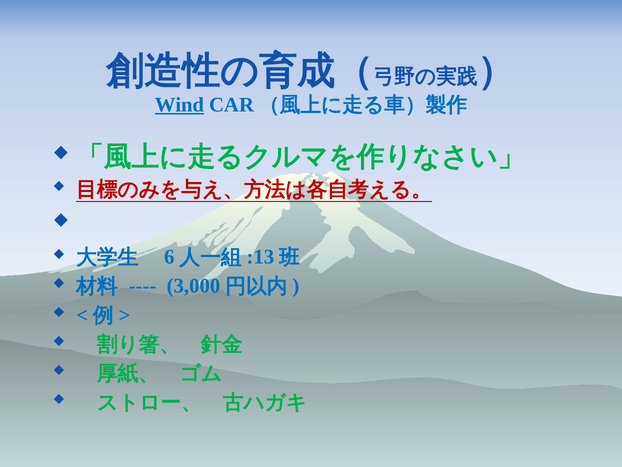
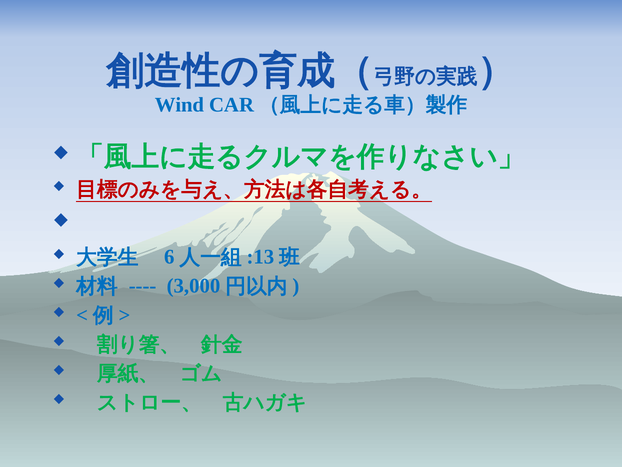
Wind underline: present -> none (179, 105)
